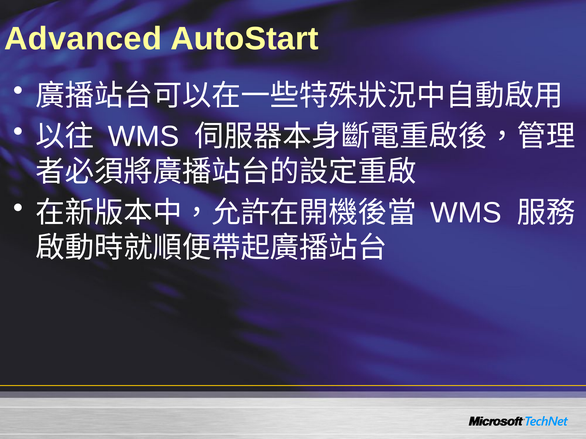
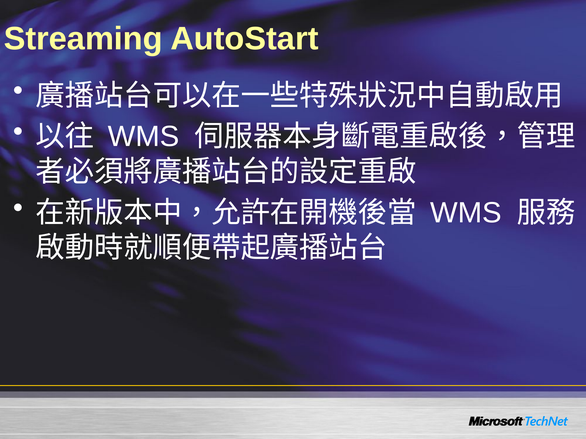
Advanced: Advanced -> Streaming (83, 39)
